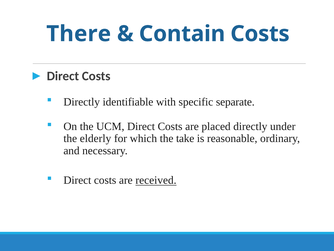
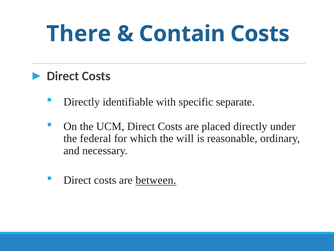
elderly: elderly -> federal (96, 138)
take: take -> will (185, 138)
received: received -> between (156, 180)
